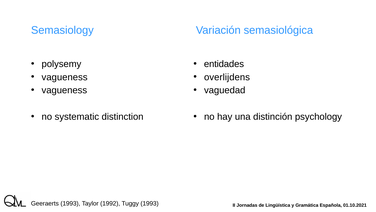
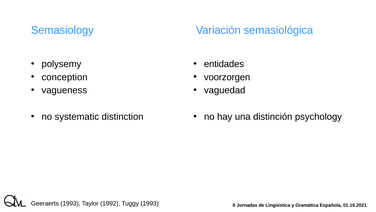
vagueness: vagueness -> conception (65, 77)
overlijdens: overlijdens -> voorzorgen (227, 77)
